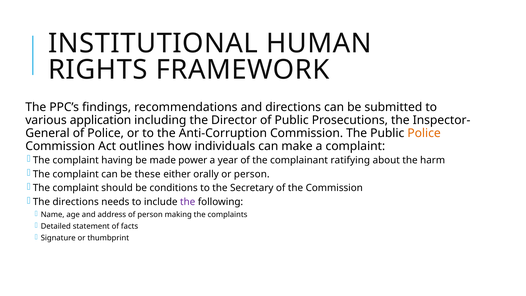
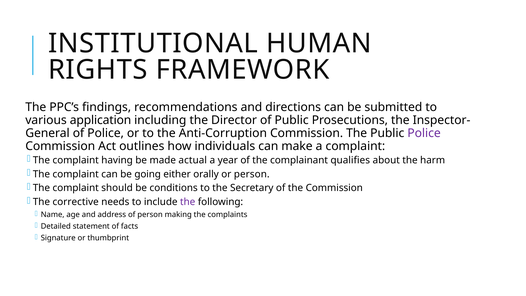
Police colour: orange -> purple (424, 133)
power: power -> actual (193, 160)
ratifying: ratifying -> qualifies (350, 160)
these: these -> going (148, 174)
The directions: directions -> corrective (76, 202)
